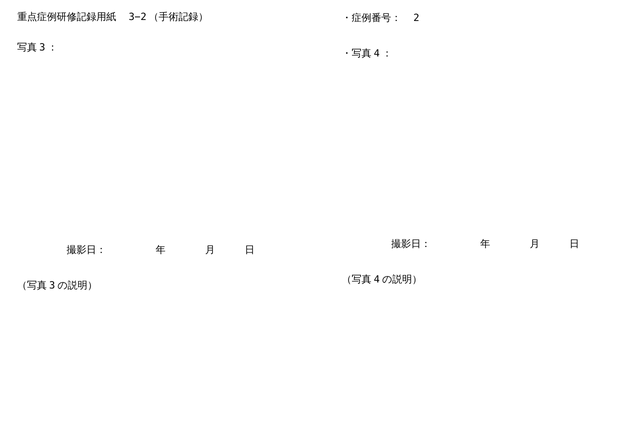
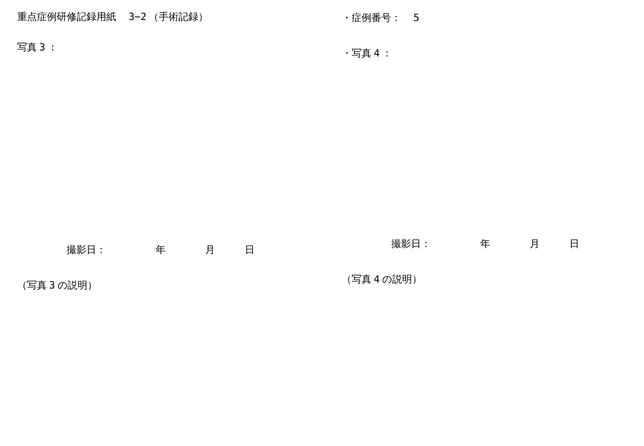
2: 2 -> 5 (416, 18)
